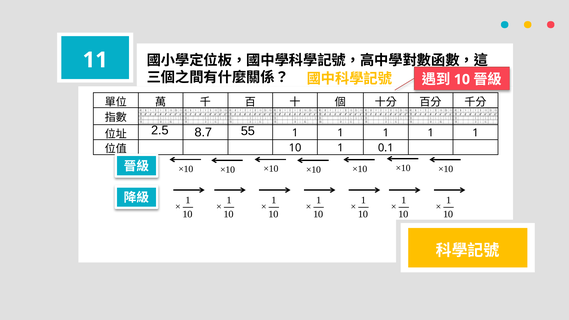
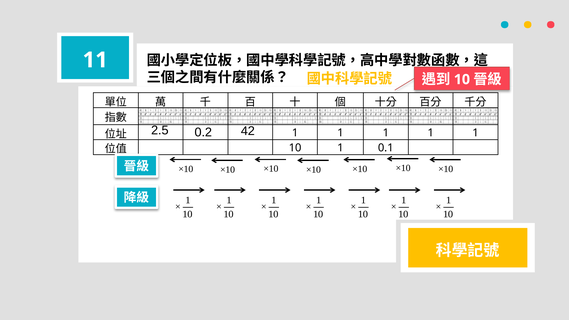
55: 55 -> 42 (248, 131)
8.7: 8.7 -> 0.2 (203, 132)
